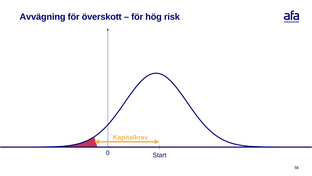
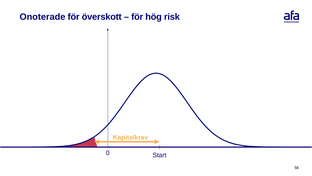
Avvägning: Avvägning -> Onoterade (42, 17)
